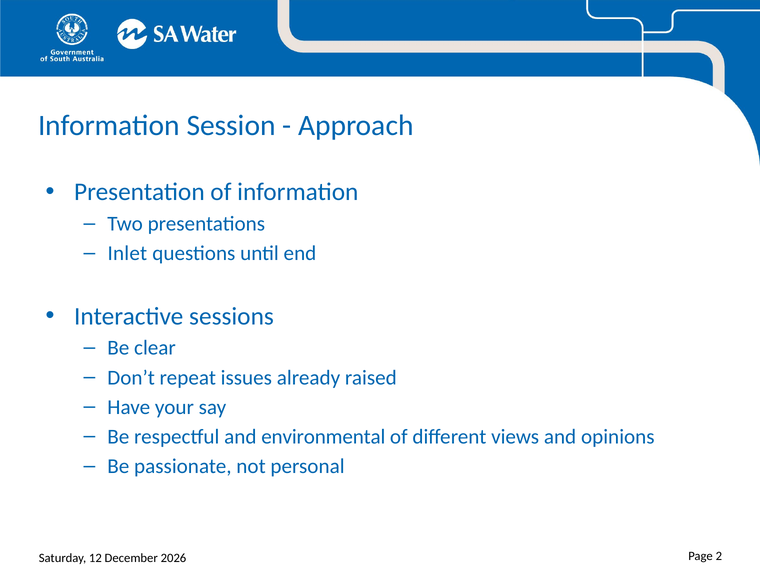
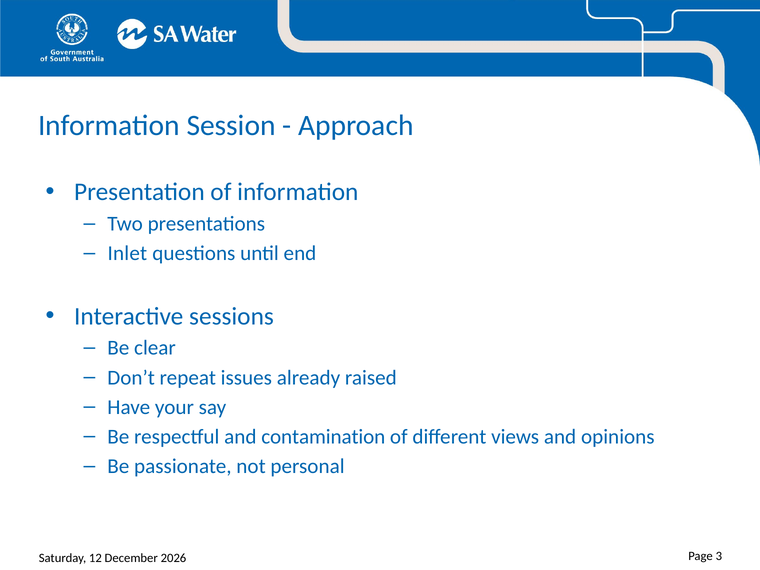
environmental: environmental -> contamination (323, 437)
2: 2 -> 3 (719, 556)
